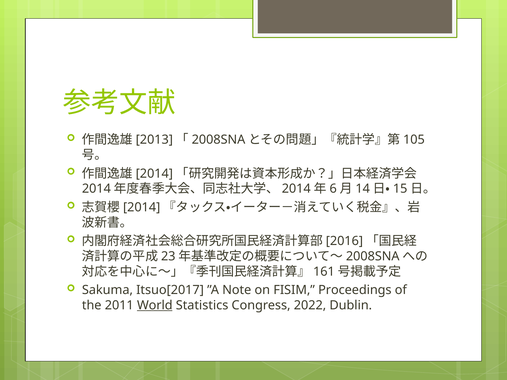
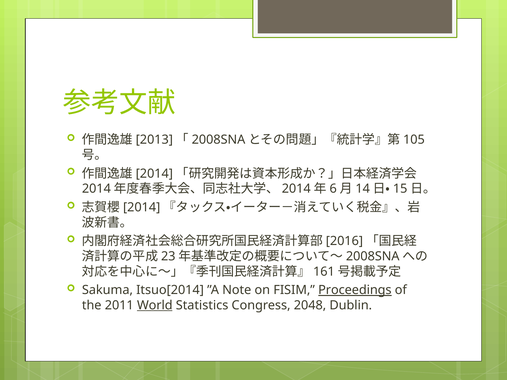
Itsuo[2017: Itsuo[2017 -> Itsuo[2014 (170, 290)
Proceedings underline: none -> present (355, 290)
2022: 2022 -> 2048 (310, 305)
